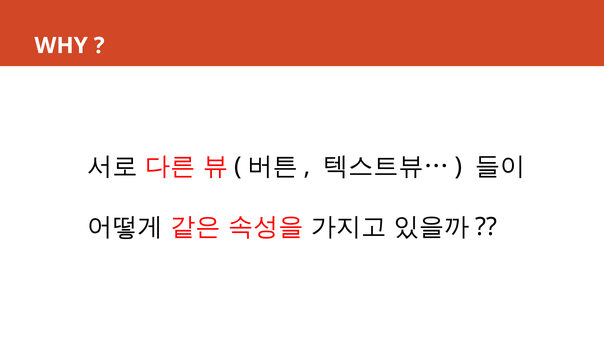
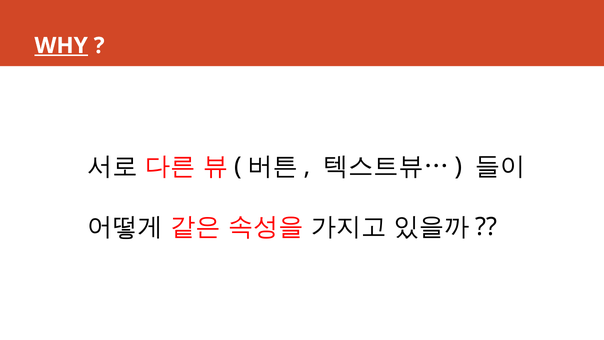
WHY underline: none -> present (61, 46)
